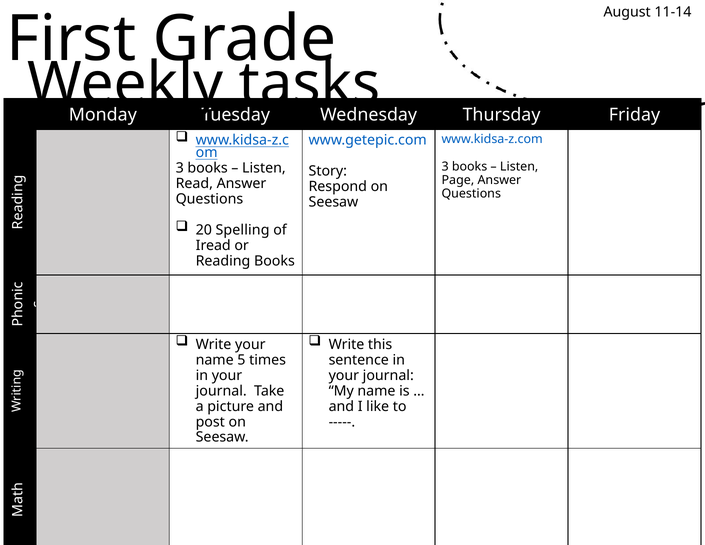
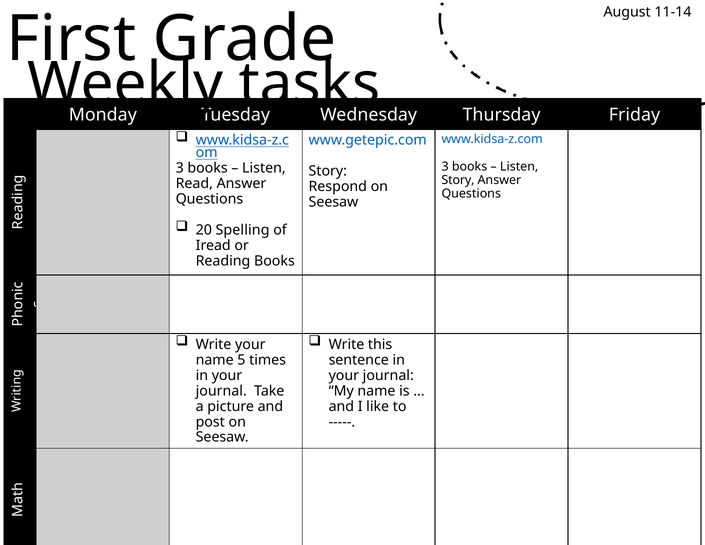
Page: Page -> Story (458, 180)
